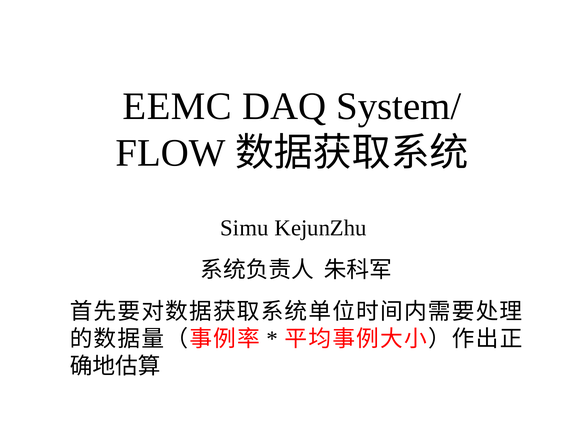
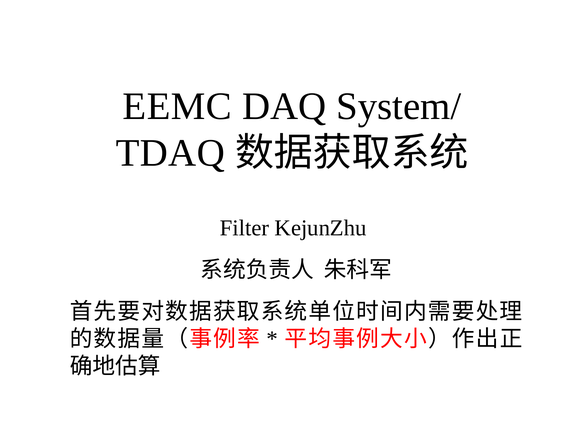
FLOW: FLOW -> TDAQ (170, 153)
Simu: Simu -> Filter (244, 228)
